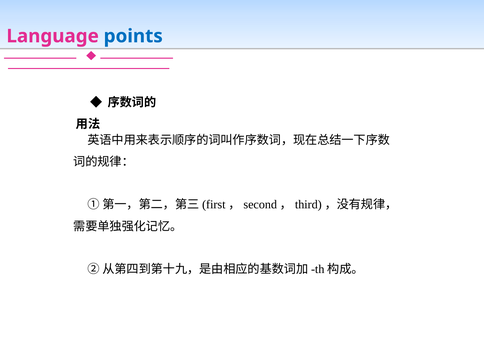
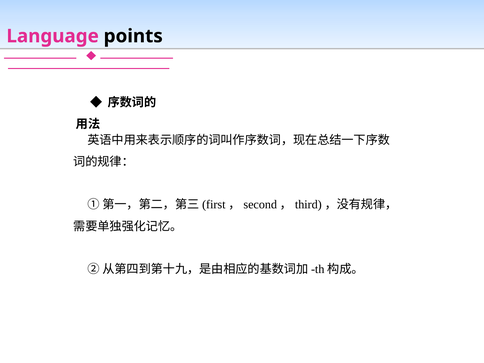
points colour: blue -> black (133, 36)
